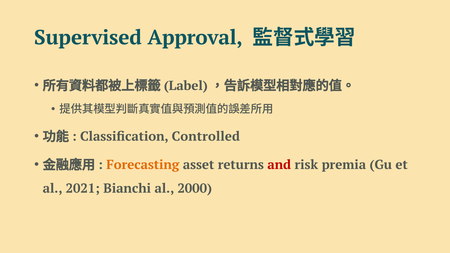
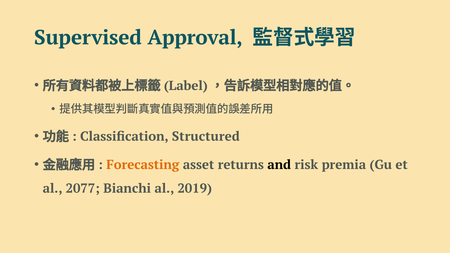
Controlled: Controlled -> Structured (206, 137)
and colour: red -> black (279, 165)
2021: 2021 -> 2077 (83, 189)
2000: 2000 -> 2019 (195, 189)
